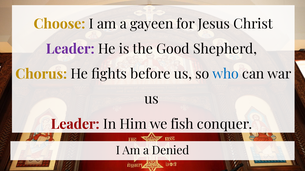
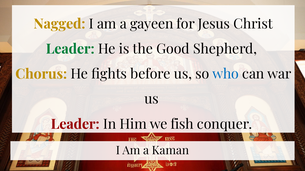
Choose: Choose -> Nagged (59, 24)
Leader colour: purple -> green (70, 49)
Denied: Denied -> Kaman (170, 151)
